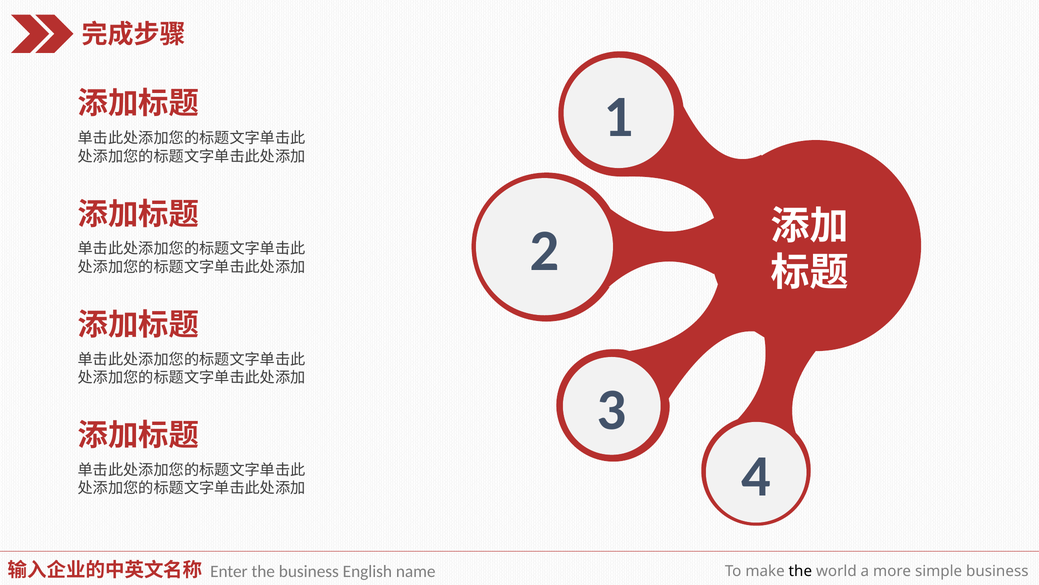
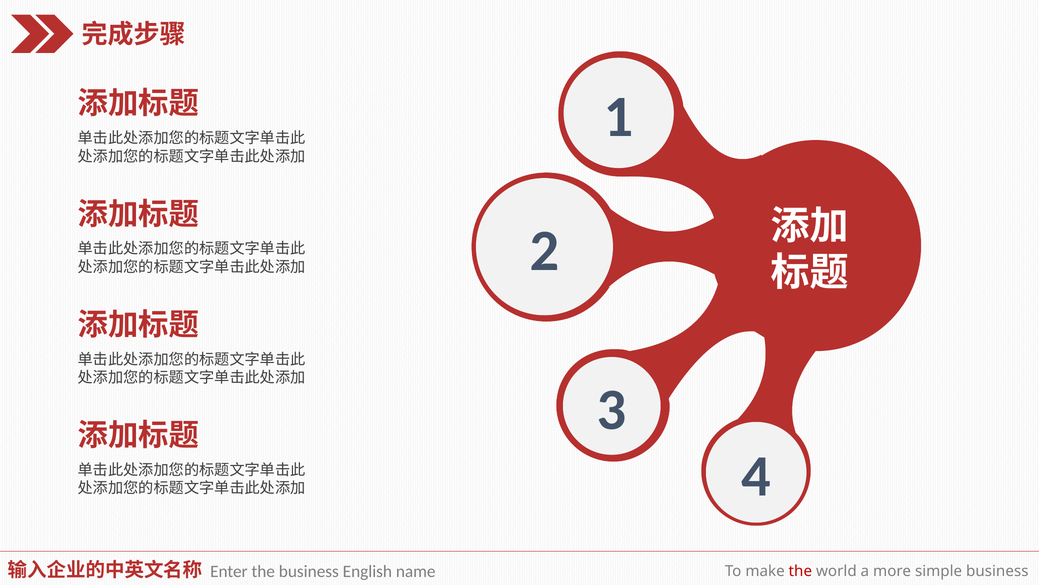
the colour: black -> red (800, 571)
